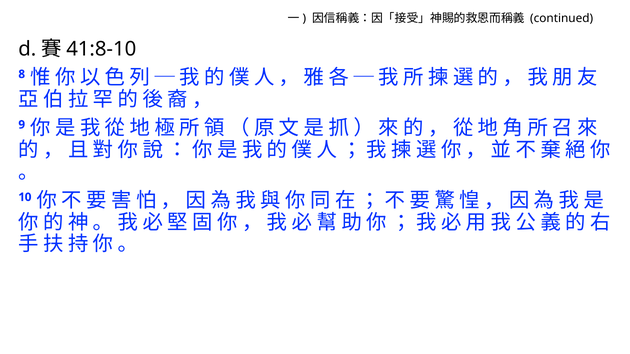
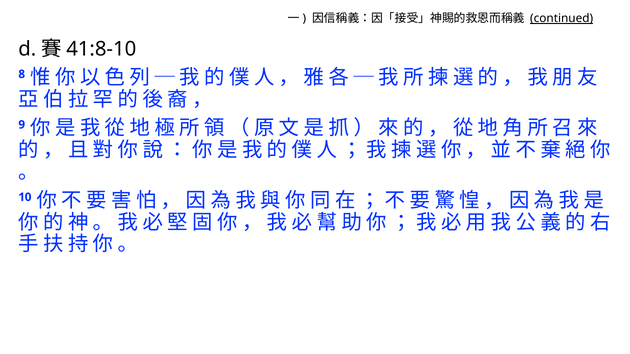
continued underline: none -> present (562, 18)
